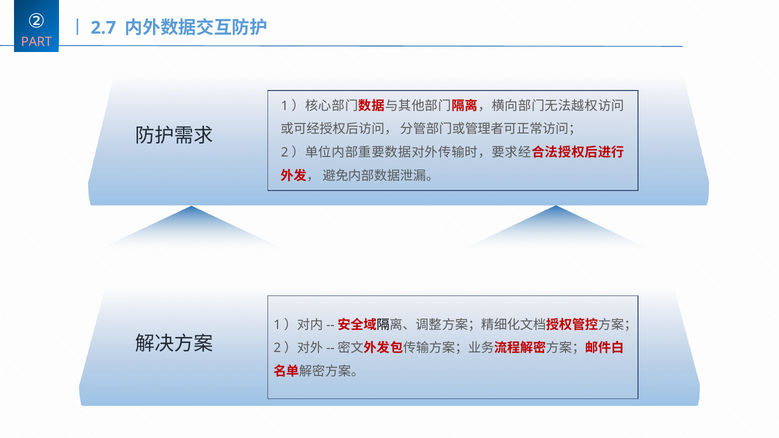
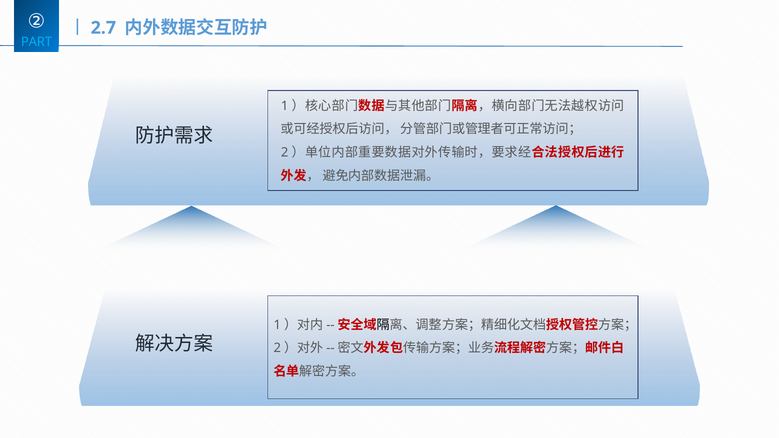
PART colour: pink -> light blue (36, 42)
